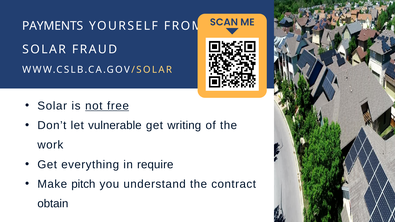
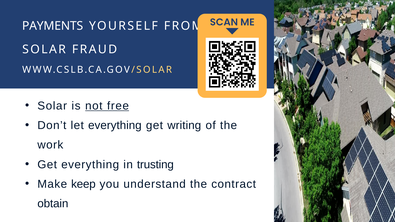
let vulnerable: vulnerable -> everything (115, 125)
require: require -> trusting (155, 165)
pitch: pitch -> keep (83, 184)
